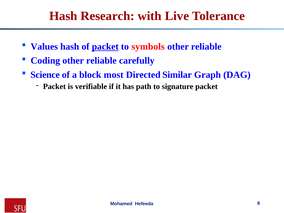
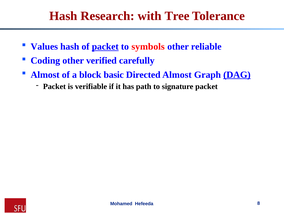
Live: Live -> Tree (177, 16)
reliable: reliable -> verified (101, 61)
Science: Science -> Almost (45, 75)
most: most -> basic (114, 75)
Directed Similar: Similar -> Almost (177, 75)
DAG underline: none -> present (237, 75)
